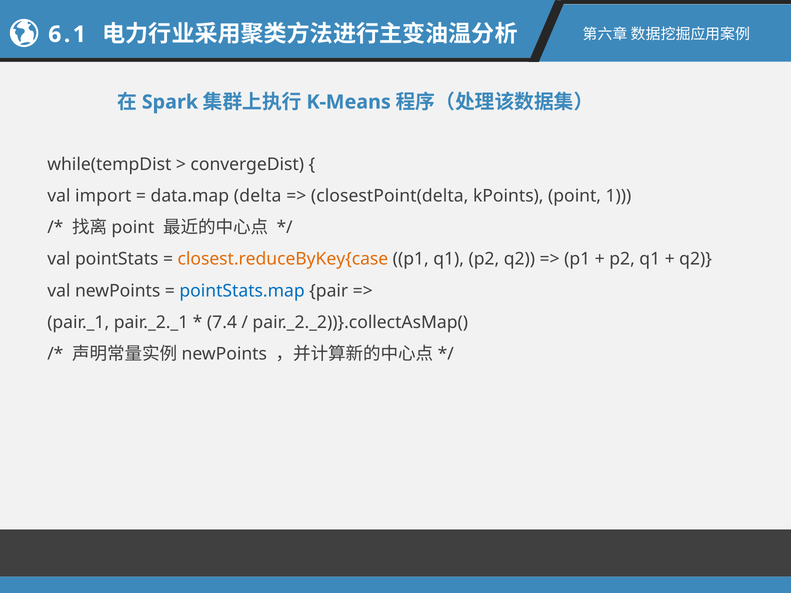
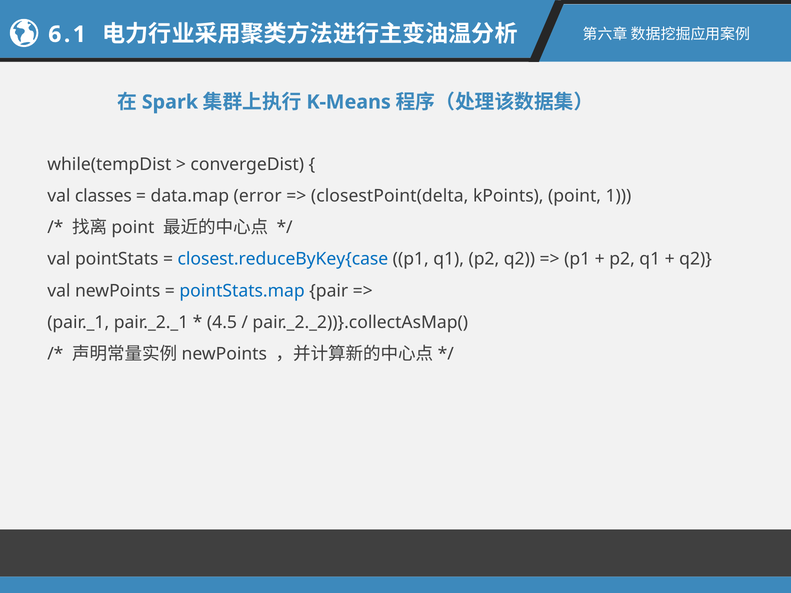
import: import -> classes (103, 196)
delta: delta -> error (258, 196)
closest.reduceByKey{case colour: orange -> blue (283, 259)
7.4: 7.4 -> 4.5 (222, 322)
